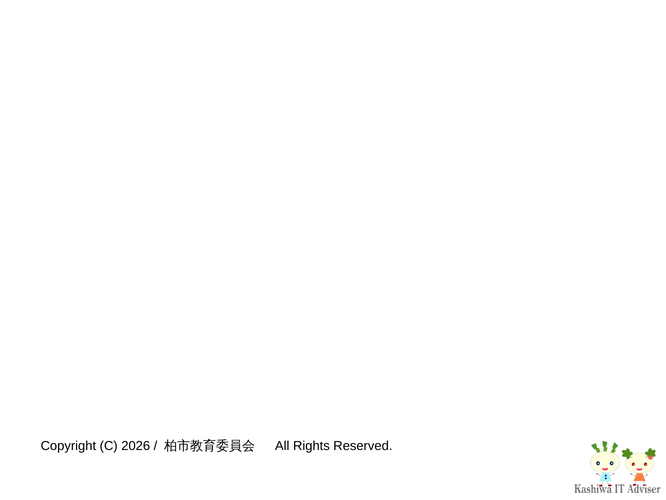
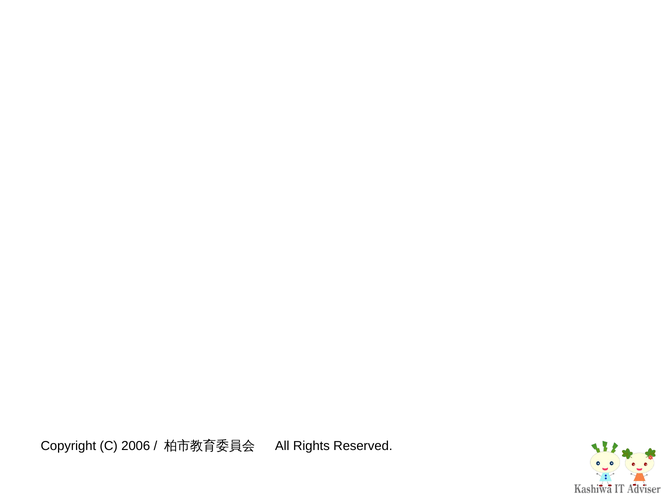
2026: 2026 -> 2006 (136, 445)
